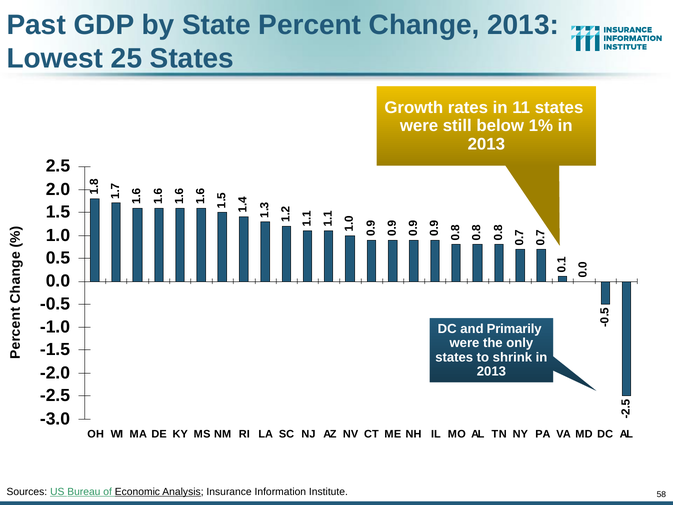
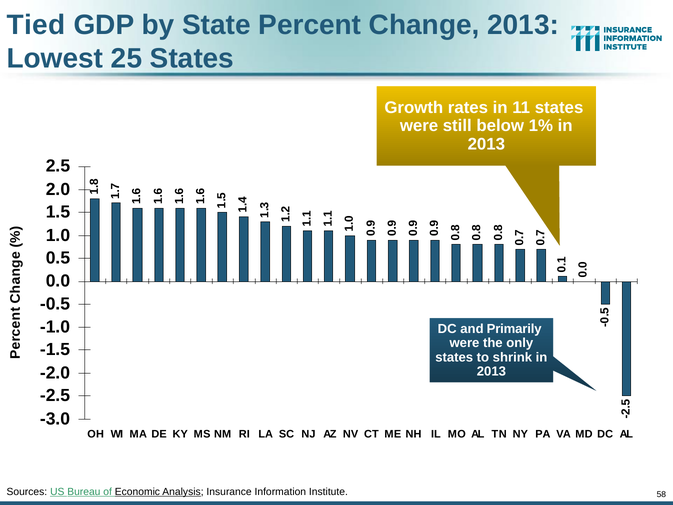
Past: Past -> Tied (36, 25)
